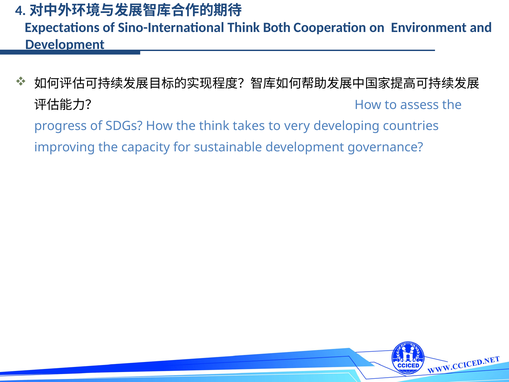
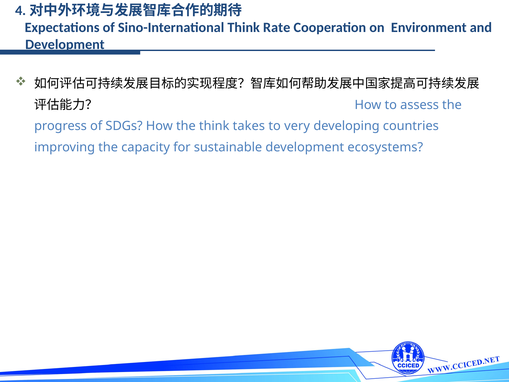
Both: Both -> Rate (277, 27)
governance: governance -> ecosystems (385, 147)
